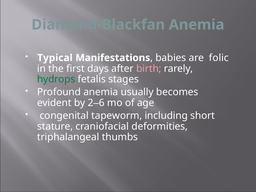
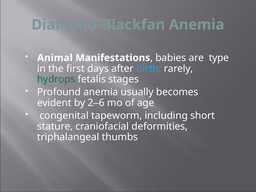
Typical: Typical -> Animal (55, 58)
folic: folic -> type (219, 58)
birth colour: pink -> light blue (149, 69)
